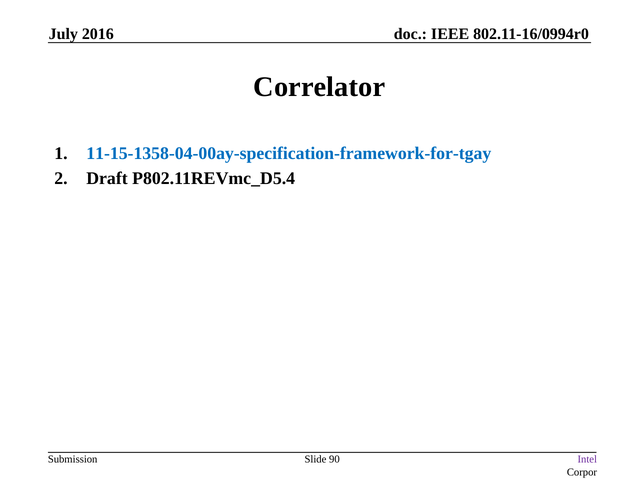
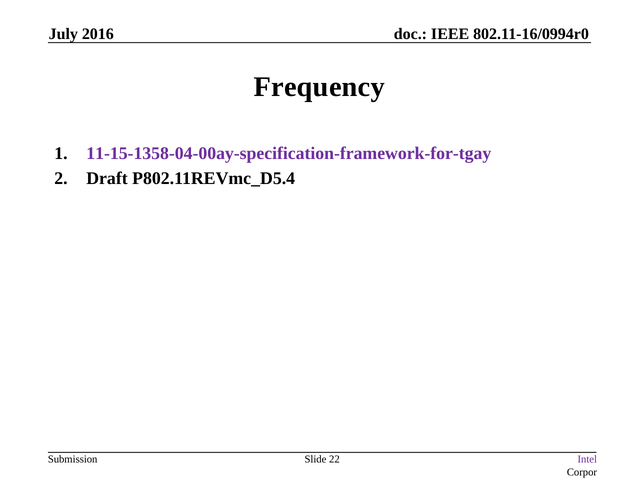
Correlator: Correlator -> Frequency (319, 87)
11-15-1358-04-00ay-specification-framework-for-tgay colour: blue -> purple (289, 154)
90: 90 -> 22 (334, 460)
